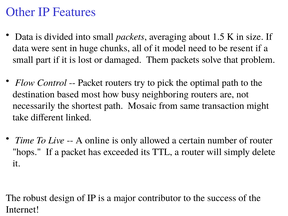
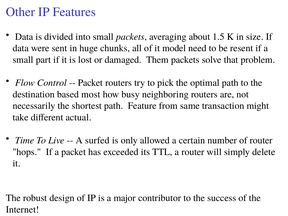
Mosaic: Mosaic -> Feature (142, 106)
linked: linked -> actual (79, 117)
online: online -> surfed (97, 140)
